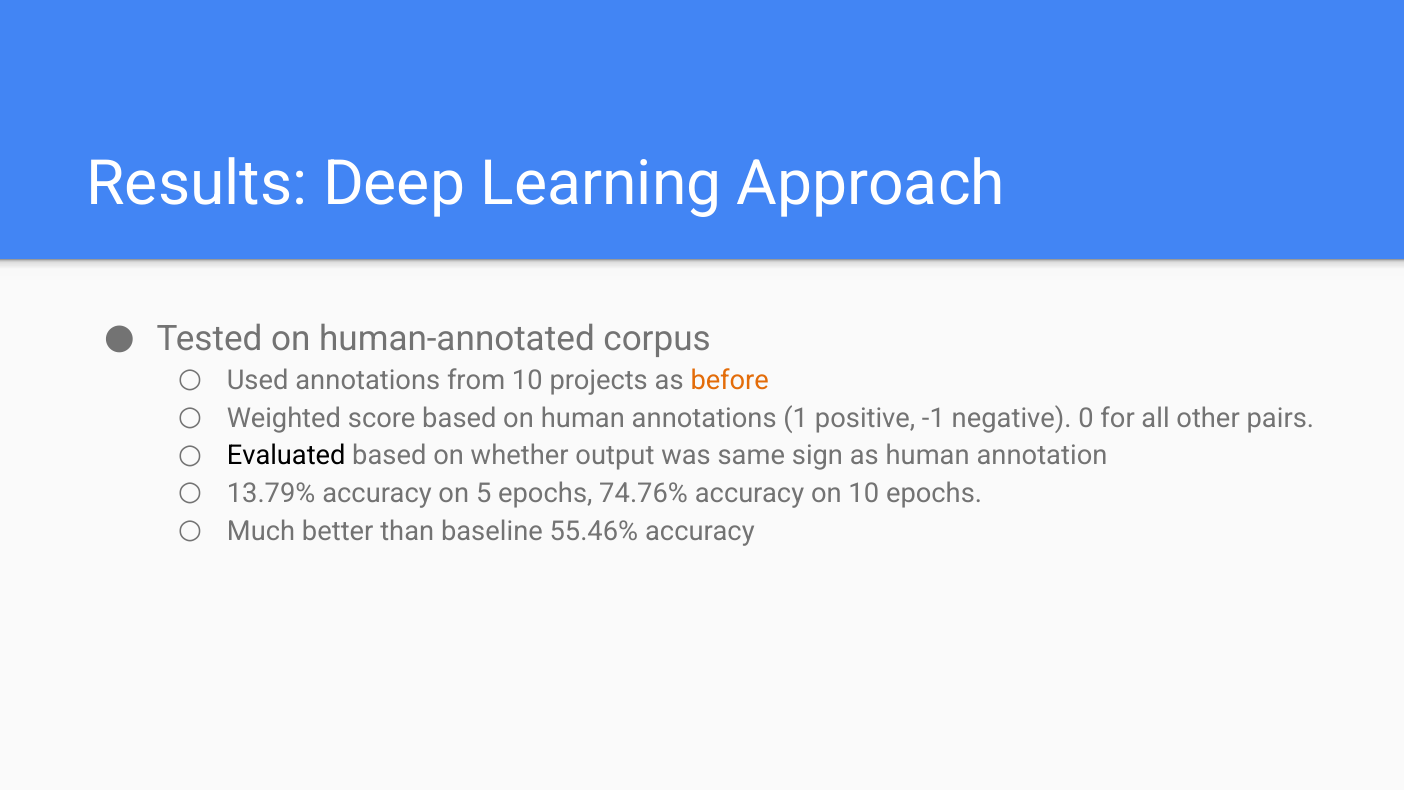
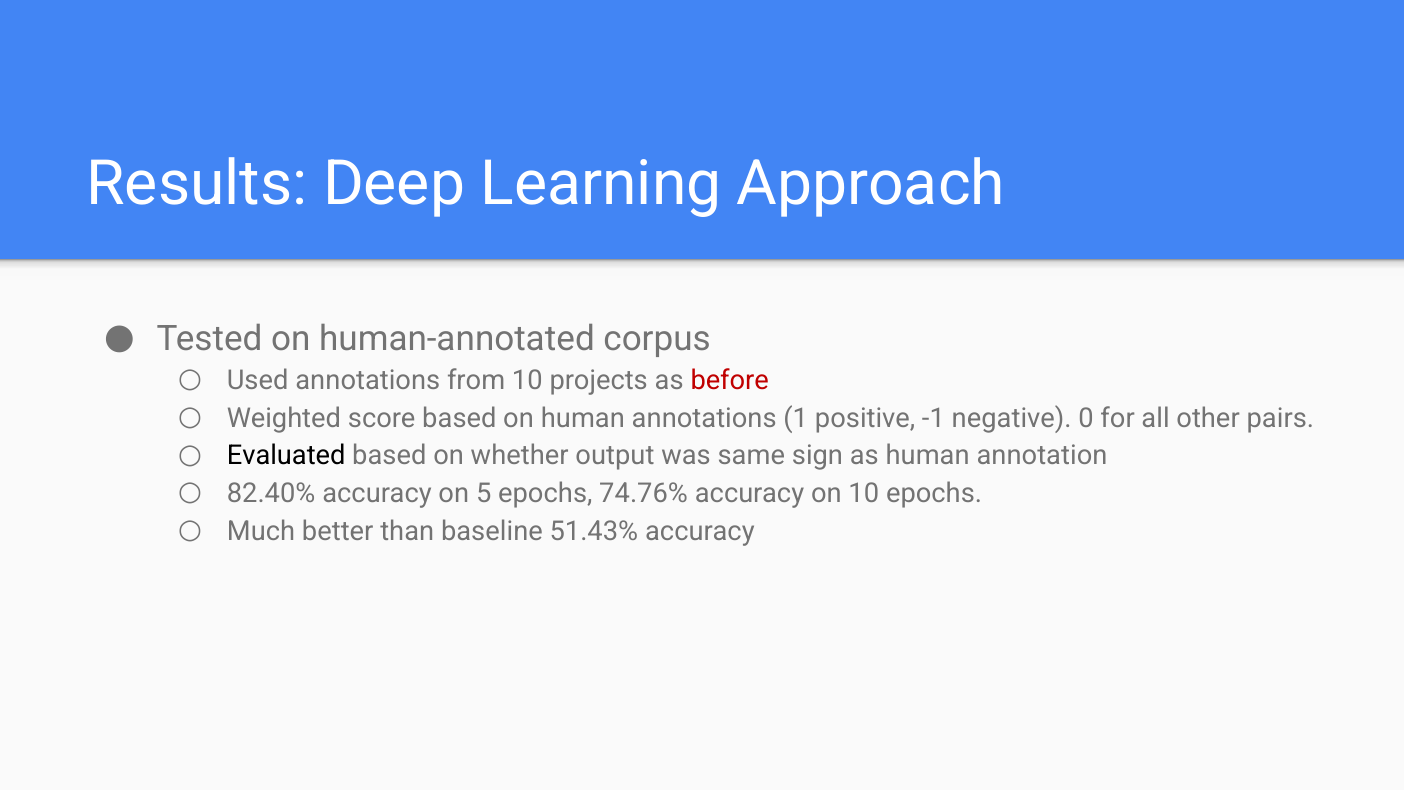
before colour: orange -> red (730, 380)
13.79%: 13.79% -> 82.40% (271, 493)
55.46%: 55.46% -> 51.43% (594, 531)
